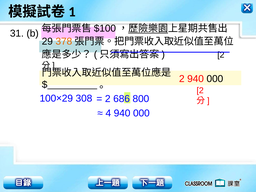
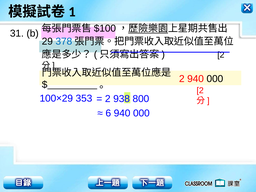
378 colour: orange -> blue (64, 41)
308: 308 -> 353 (84, 98)
686: 686 -> 938 (122, 99)
4: 4 -> 6 (108, 113)
